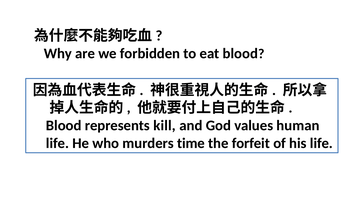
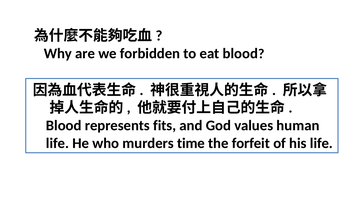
kill: kill -> fits (165, 126)
